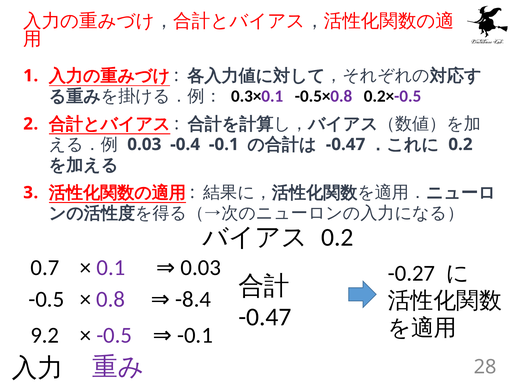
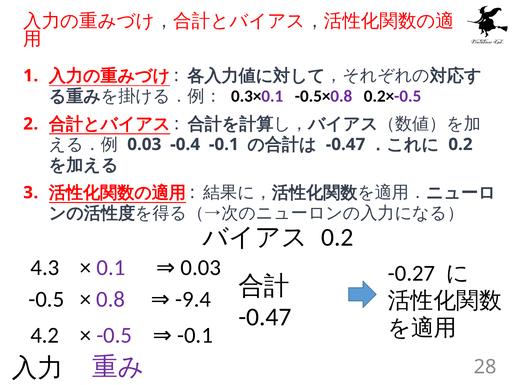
0.7: 0.7 -> 4.3 (45, 267)
-8.4: -8.4 -> -9.4 (193, 299)
9.2: 9.2 -> 4.2 (45, 335)
